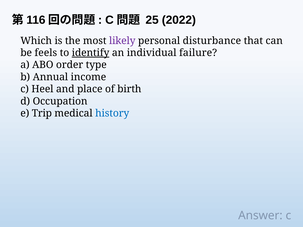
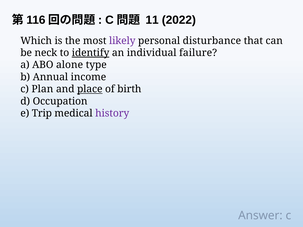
25: 25 -> 11 (152, 20)
feels: feels -> neck (46, 53)
order: order -> alone (70, 65)
Heel: Heel -> Plan (42, 89)
place underline: none -> present (90, 89)
history colour: blue -> purple (112, 113)
